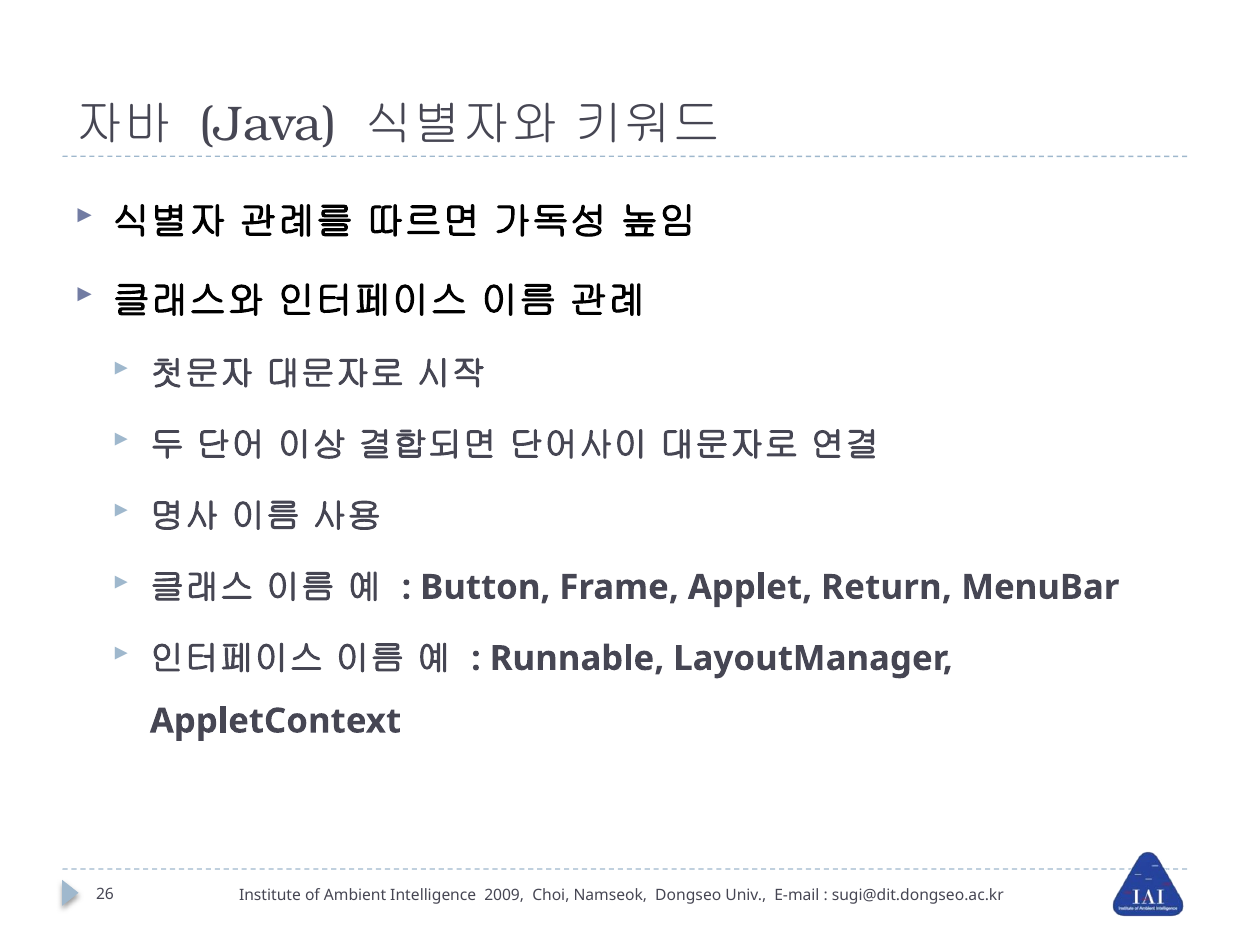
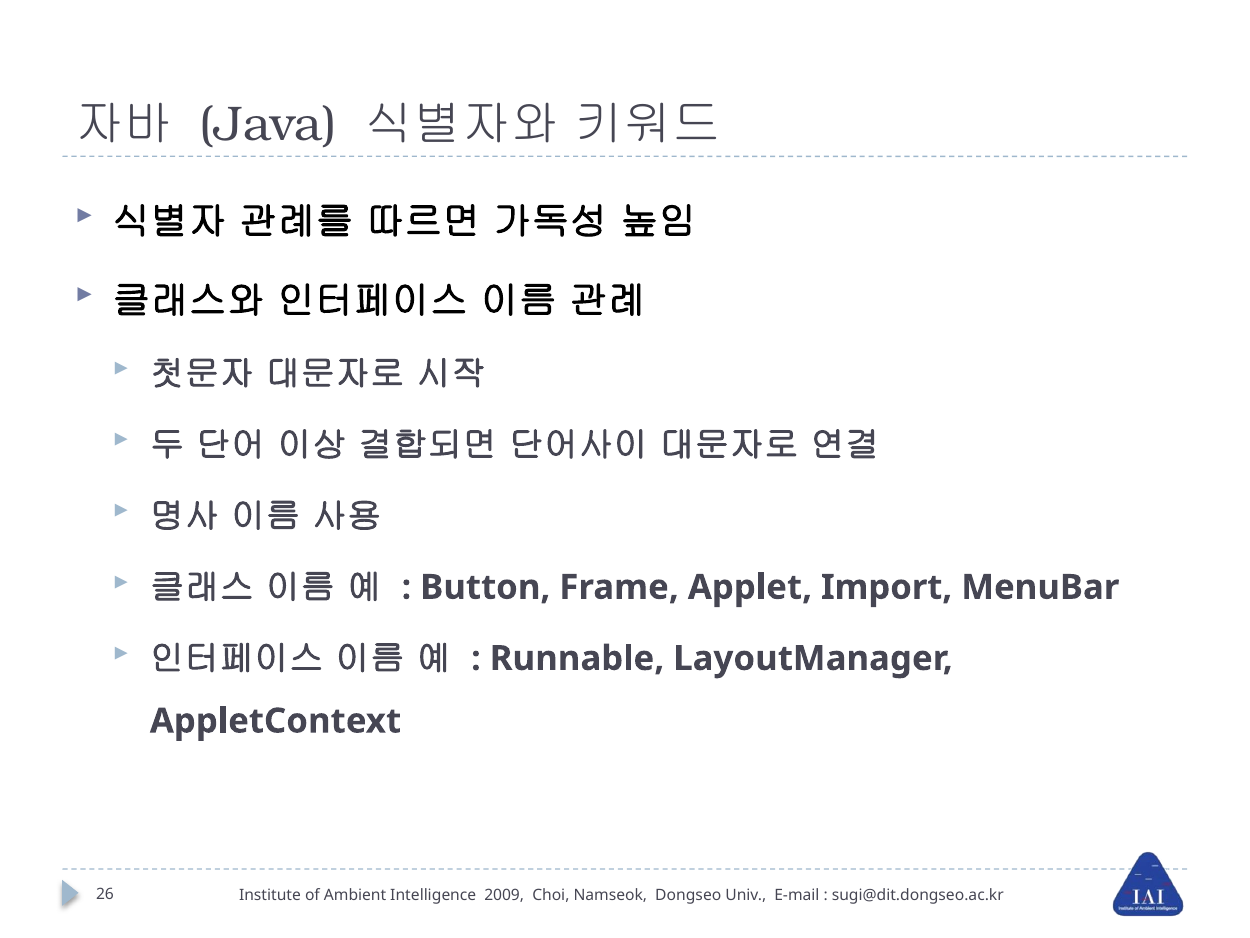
Return: Return -> Import (887, 587)
